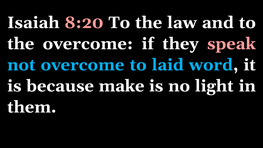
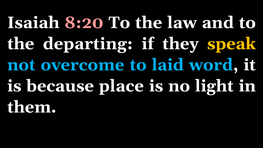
the overcome: overcome -> departing (88, 44)
speak colour: pink -> yellow (231, 44)
make: make -> place (121, 86)
